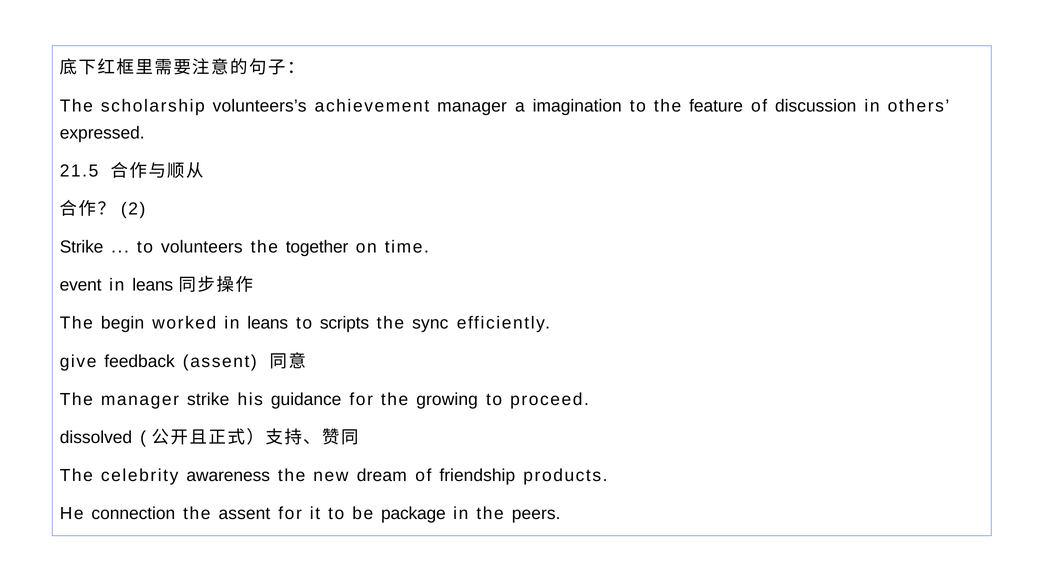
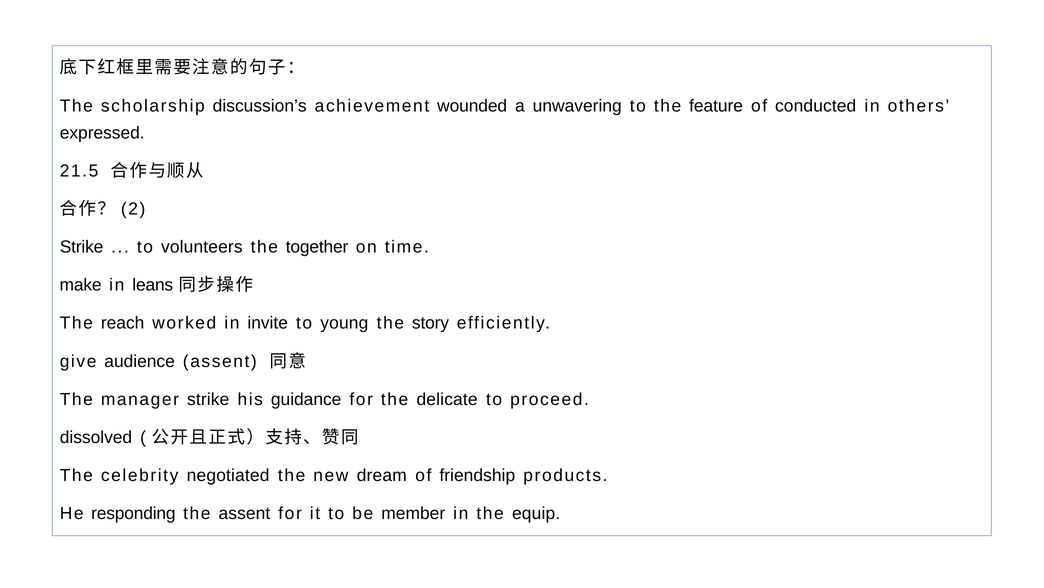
volunteers’s: volunteers’s -> discussion’s (260, 106)
achievement manager: manager -> wounded (472, 106)
imagination: imagination -> unwavering (577, 106)
discussion: discussion -> conducted (816, 106)
event: event -> make (81, 285)
begin: begin -> reach (123, 323)
worked in leans: leans -> invite (268, 323)
scripts: scripts -> young (344, 323)
sync: sync -> story (430, 323)
feedback: feedback -> audience (140, 361)
growing: growing -> delicate (447, 399)
awareness: awareness -> negotiated (228, 475)
connection: connection -> responding (133, 513)
package: package -> member (413, 513)
peers: peers -> equip (536, 513)
